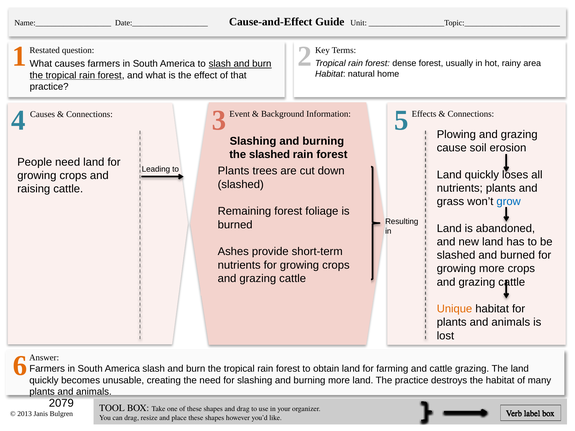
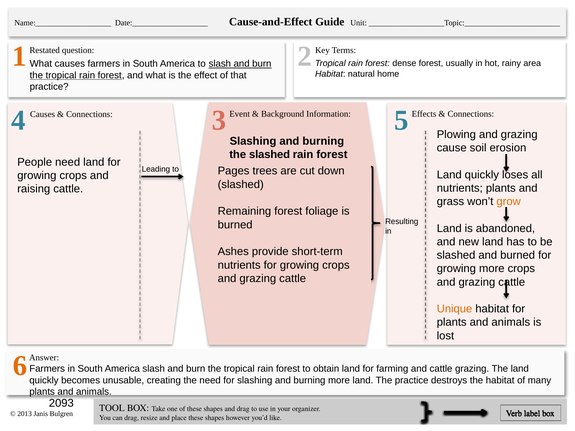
Plants: Plants -> Pages (234, 171)
grow colour: blue -> orange (509, 202)
2079: 2079 -> 2093 (61, 403)
